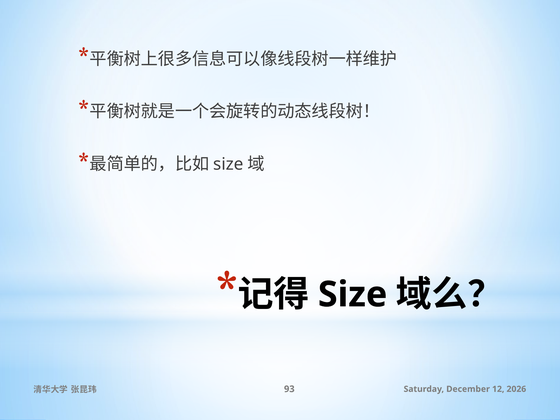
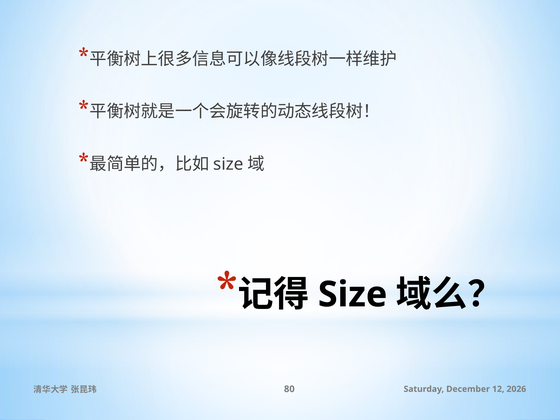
93: 93 -> 80 (289, 389)
